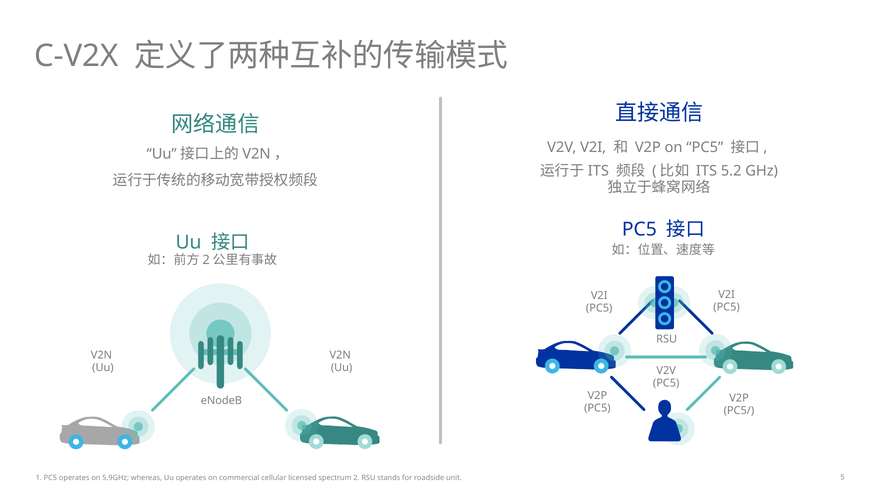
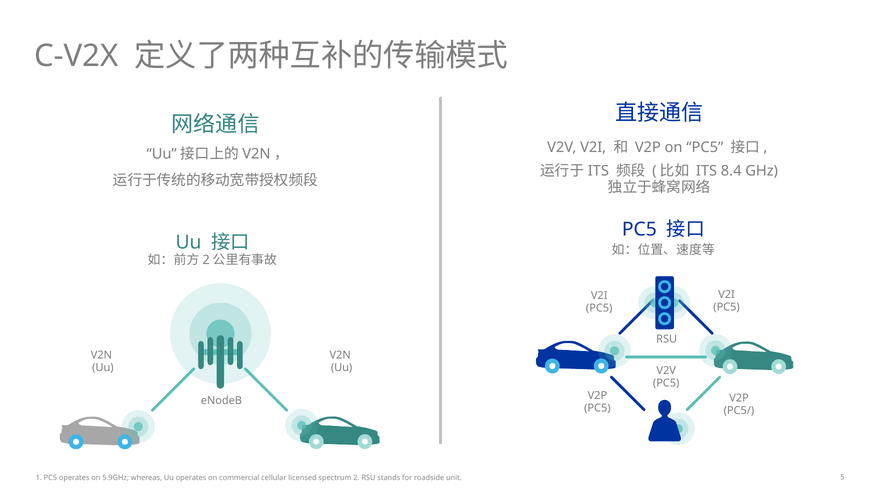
5.2: 5.2 -> 8.4 (731, 171)
